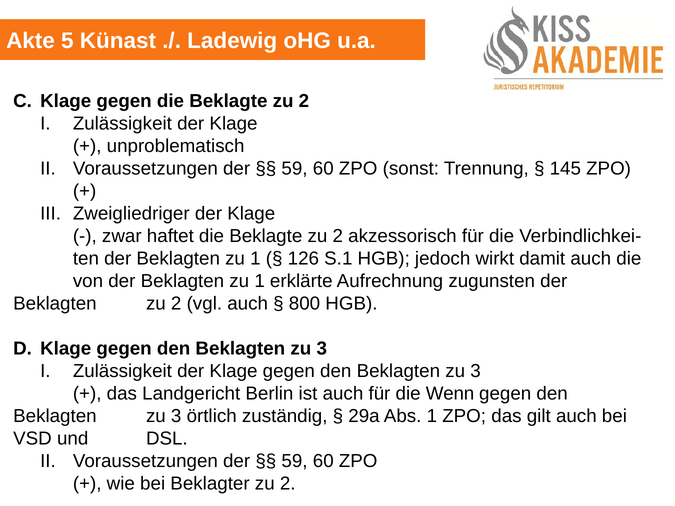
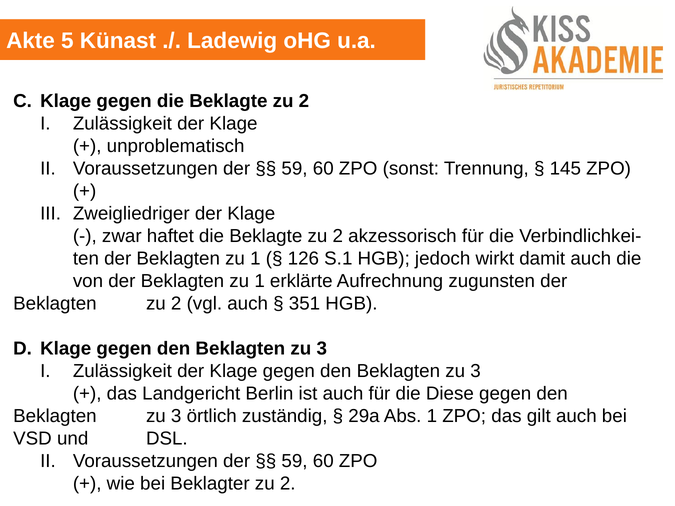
800: 800 -> 351 (304, 304)
Wenn: Wenn -> Diese (450, 394)
